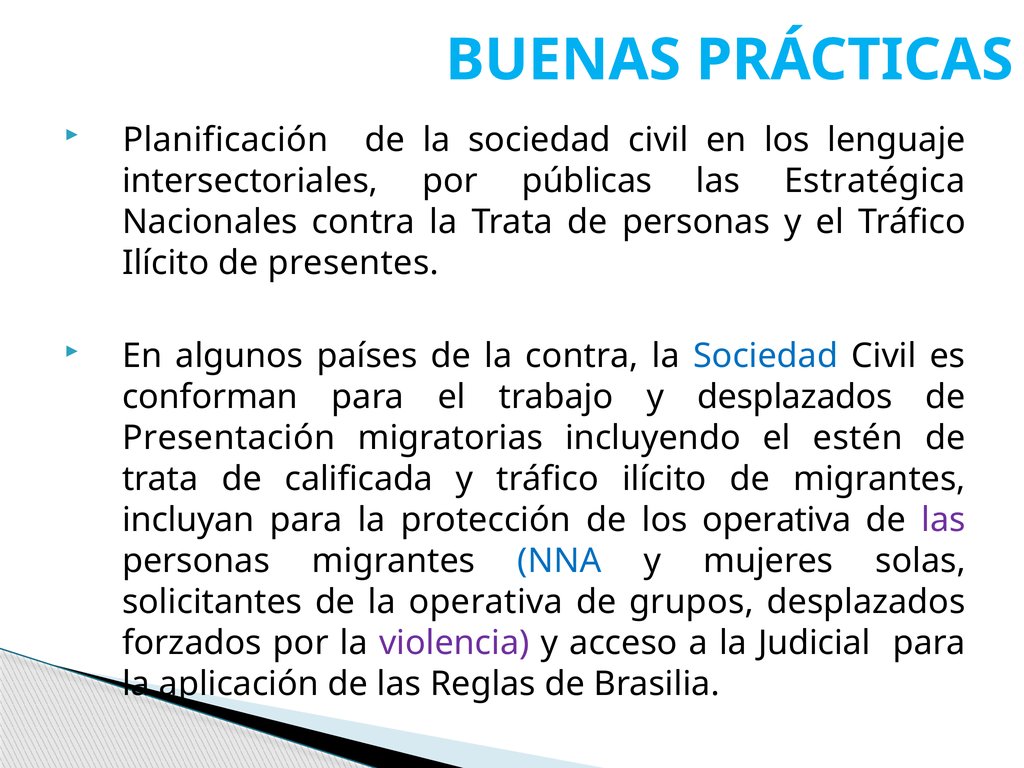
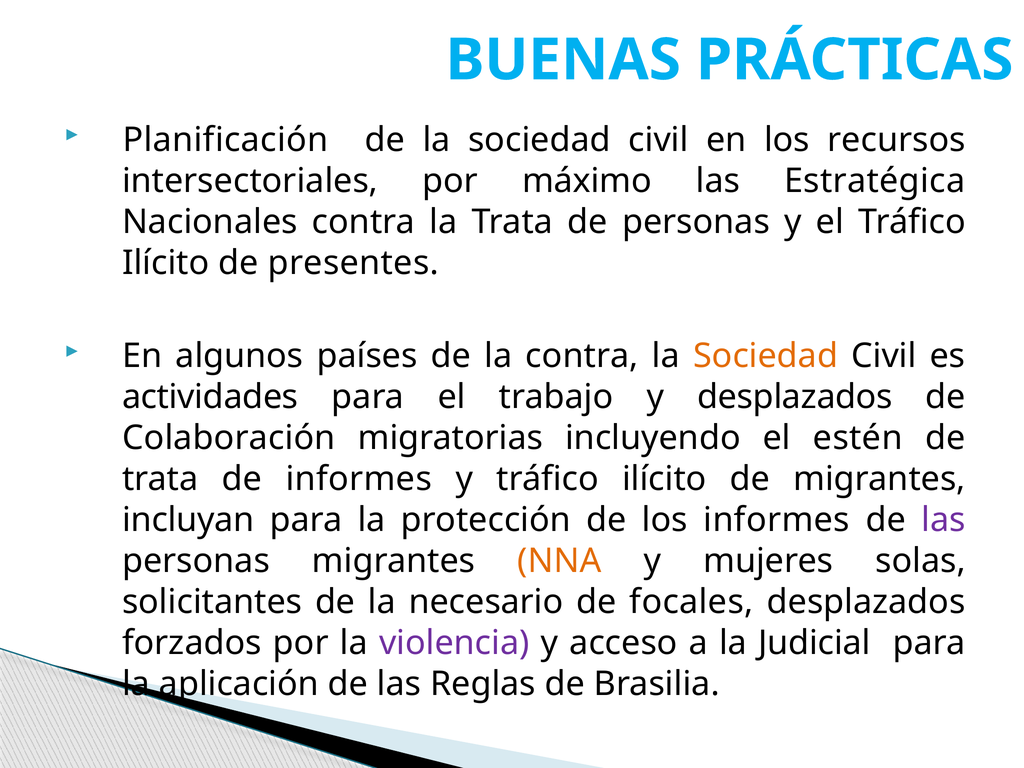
lenguaje: lenguaje -> recursos (896, 140)
públicas: públicas -> máximo (587, 181)
Sociedad colour: blue -> orange (766, 356)
conforman: conforman -> actividades (210, 397)
Presentación: Presentación -> Colaboración (229, 438)
de calificada: calificada -> informes (359, 479)
los operativa: operativa -> informes (777, 520)
NNA colour: blue -> orange (559, 561)
la operativa: operativa -> necesario (486, 602)
grupos: grupos -> focales (691, 602)
